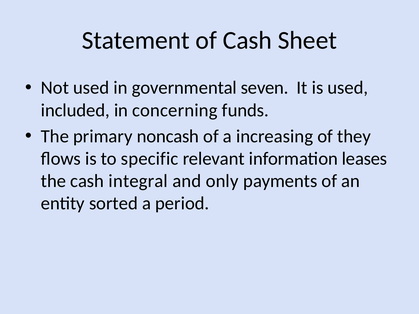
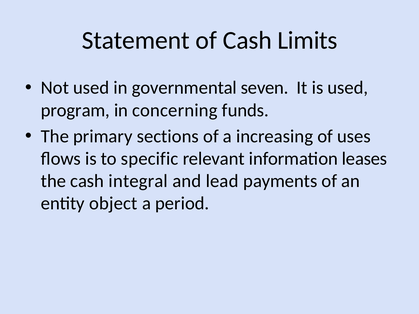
Sheet: Sheet -> Limits (308, 41)
included: included -> program (75, 110)
noncash: noncash -> sections (168, 136)
they: they -> uses (354, 136)
only: only -> lead (222, 181)
sorted: sorted -> object (113, 203)
